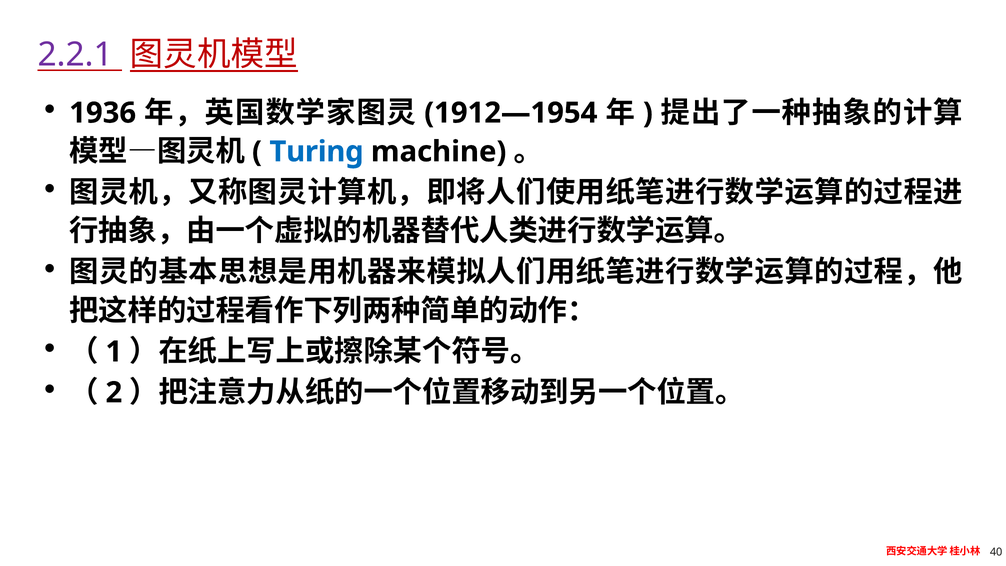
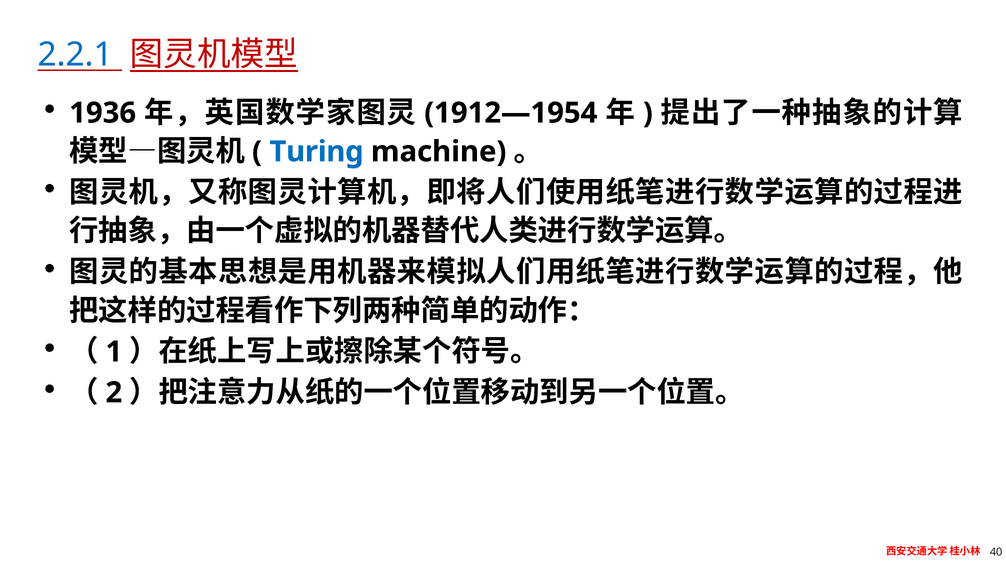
2.2.1 colour: purple -> blue (75, 55)
